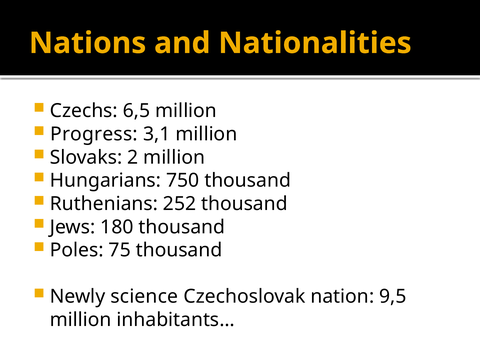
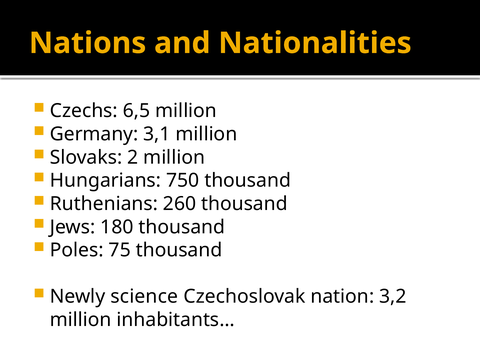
Progress: Progress -> Germany (94, 134)
252: 252 -> 260 (180, 204)
9,5: 9,5 -> 3,2 (393, 297)
